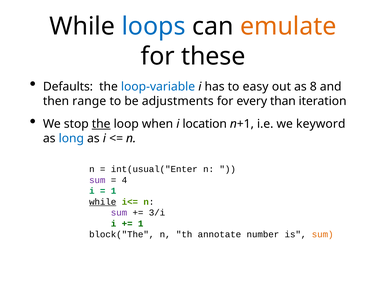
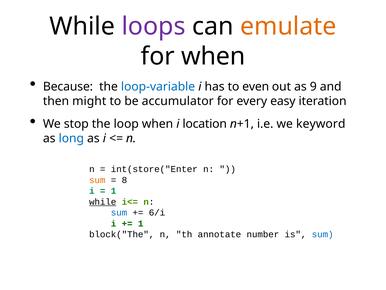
loops colour: blue -> purple (154, 26)
for these: these -> when (213, 56)
Defaults: Defaults -> Because (68, 86)
easy: easy -> even (256, 86)
8: 8 -> 9 (313, 86)
range: range -> might (89, 101)
adjustments: adjustments -> accumulator (178, 101)
than: than -> easy (283, 101)
the underline: present -> none (101, 124)
int(usual("Enter: int(usual("Enter -> int(store("Enter (154, 169)
sum colour: purple -> orange (97, 180)
4: 4 -> 8 (124, 180)
sum colour: purple -> blue (119, 212)
3/i: 3/i -> 6/i (157, 212)
sum colour: orange -> blue (323, 234)
